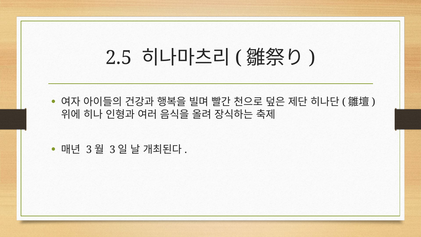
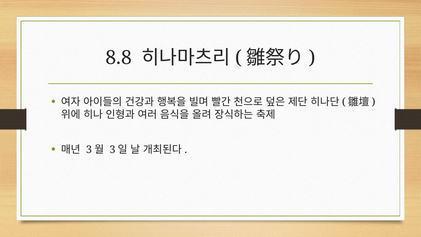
2.5: 2.5 -> 8.8 (119, 58)
